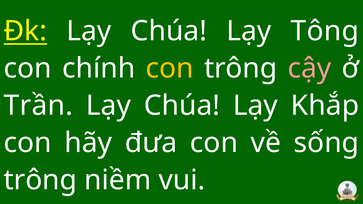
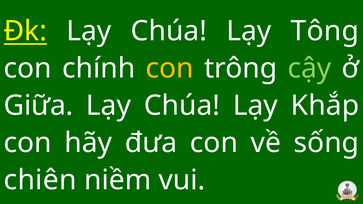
cậy colour: pink -> light green (309, 68)
Trần: Trần -> Giữa (38, 106)
trông: trông -> chiên (40, 180)
